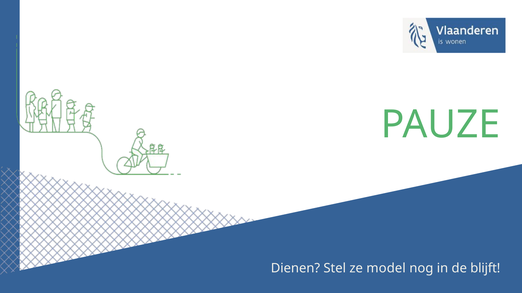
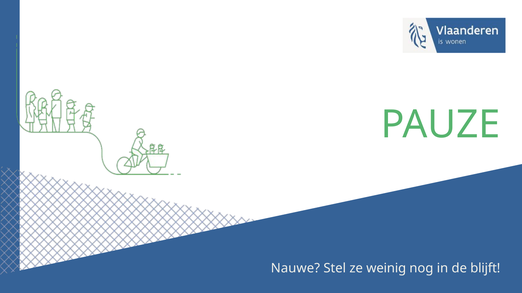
Dienen: Dienen -> Nauwe (295, 269)
model: model -> weinig (386, 269)
